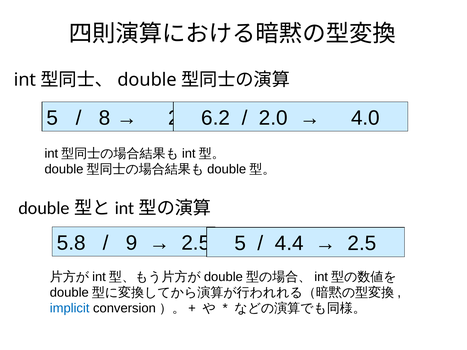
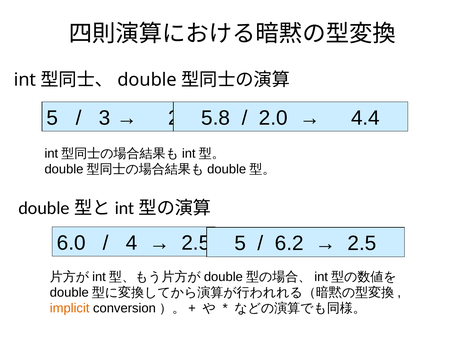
8: 8 -> 3 (104, 118)
6.2: 6.2 -> 5.8 (216, 118)
4.0: 4.0 -> 4.4 (365, 118)
5.8: 5.8 -> 6.0 (71, 243)
9: 9 -> 4 (132, 243)
4.4: 4.4 -> 6.2 (289, 244)
implicit colour: blue -> orange (70, 308)
